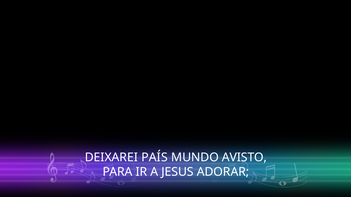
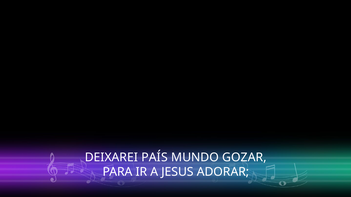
AVISTO: AVISTO -> GOZAR (244, 158)
